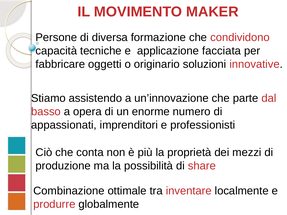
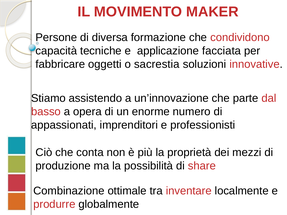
originario: originario -> sacrestia (157, 64)
